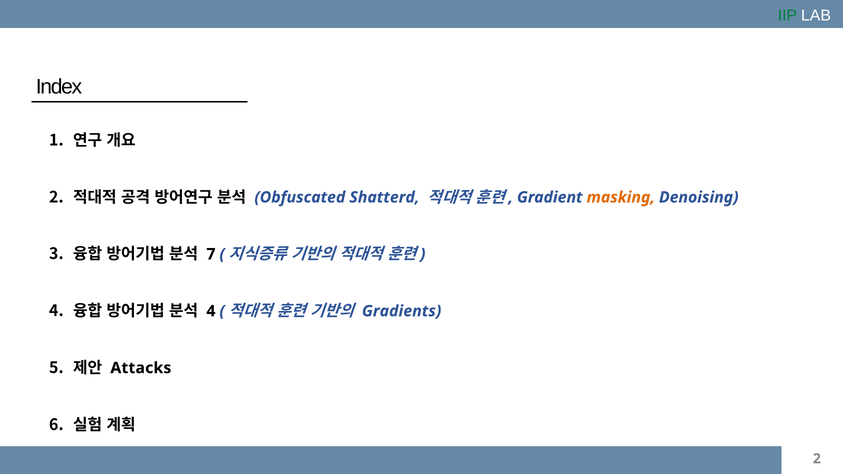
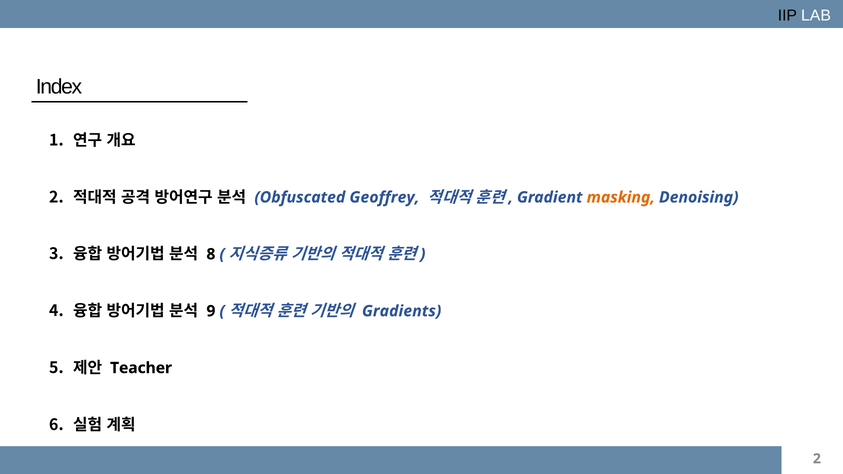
IIP colour: green -> black (787, 16)
Shatterd: Shatterd -> Geoffrey (384, 197)
7: 7 -> 8 (211, 254)
4: 4 -> 9 (211, 311)
Attacks: Attacks -> Teacher (141, 368)
